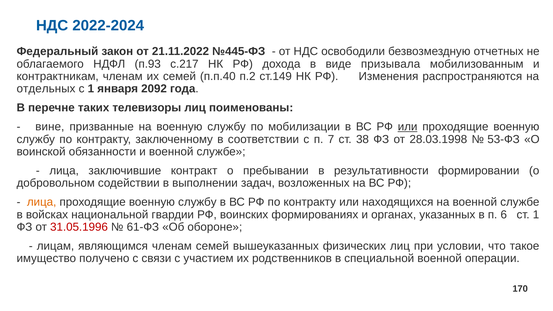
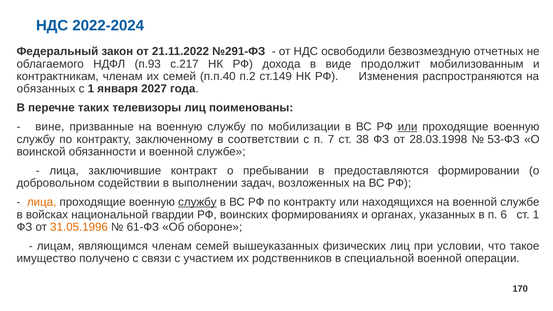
№445-ФЗ: №445-ФЗ -> №291-ФЗ (239, 52)
призывала: призывала -> продолжит (391, 64)
отдельных: отдельных -> обязанных (46, 89)
2092: 2092 -> 2027 (154, 89)
результативности: результативности -> предоставляются (381, 171)
службу underline: none -> present (197, 202)
31.05.1996 colour: red -> orange (79, 227)
